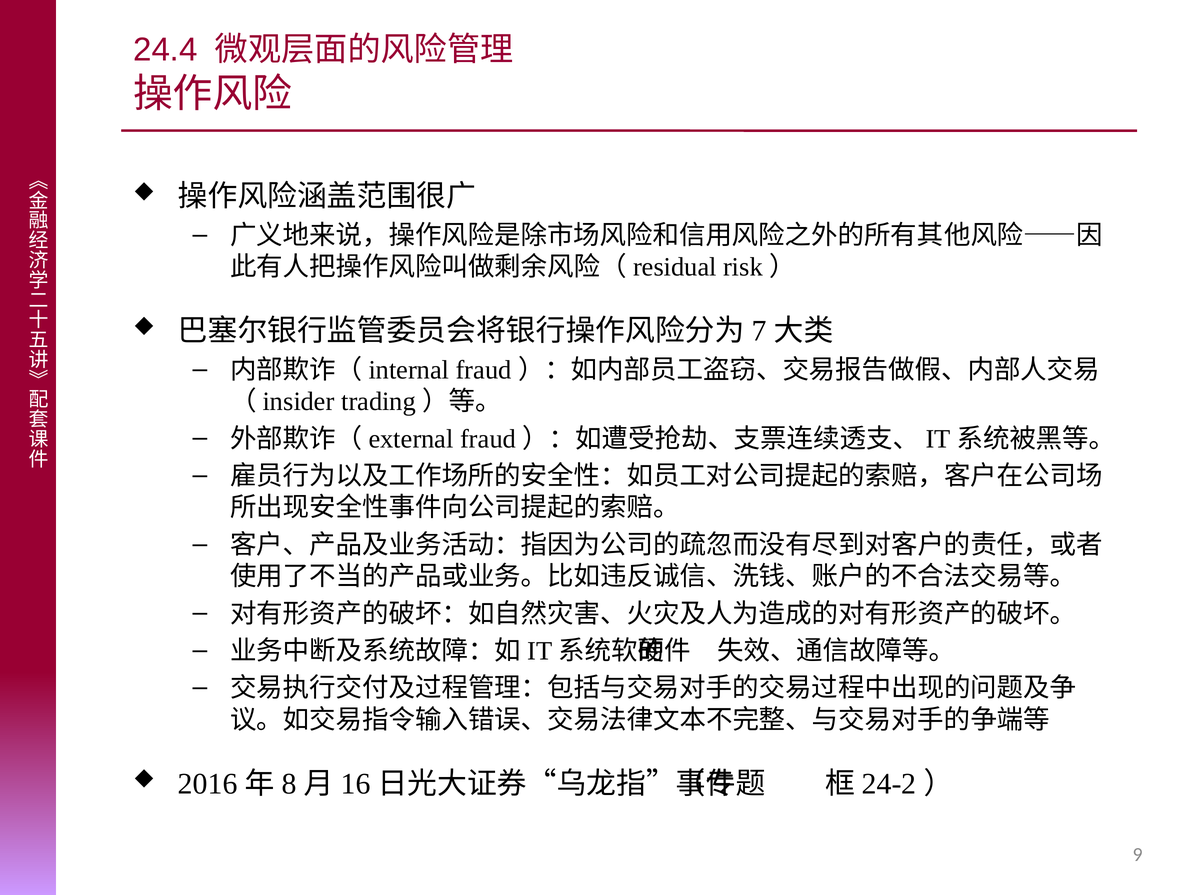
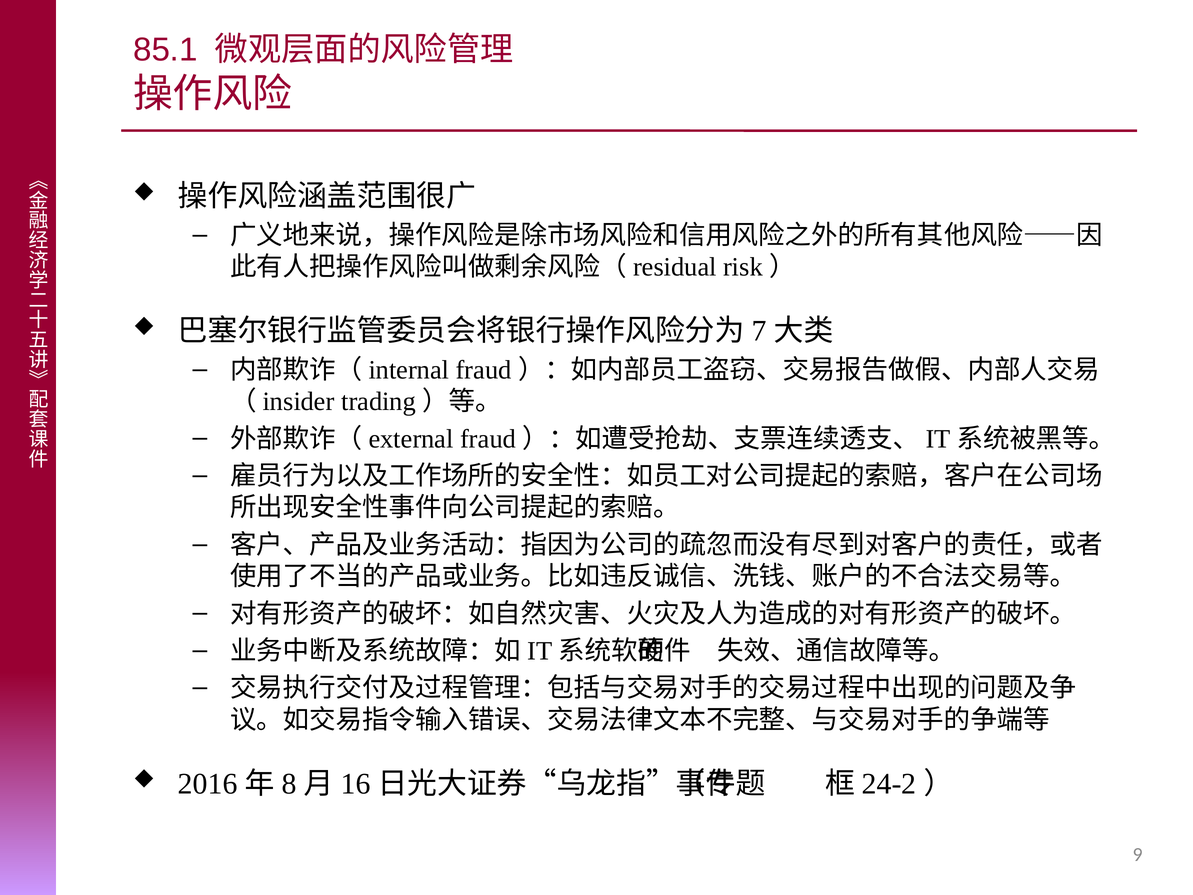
24.4: 24.4 -> 85.1 (165, 50)
